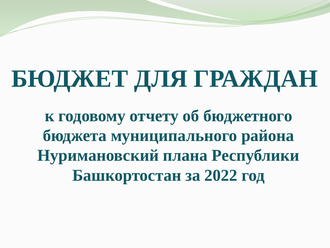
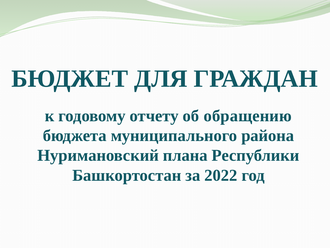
бюджетного: бюджетного -> обращению (248, 116)
